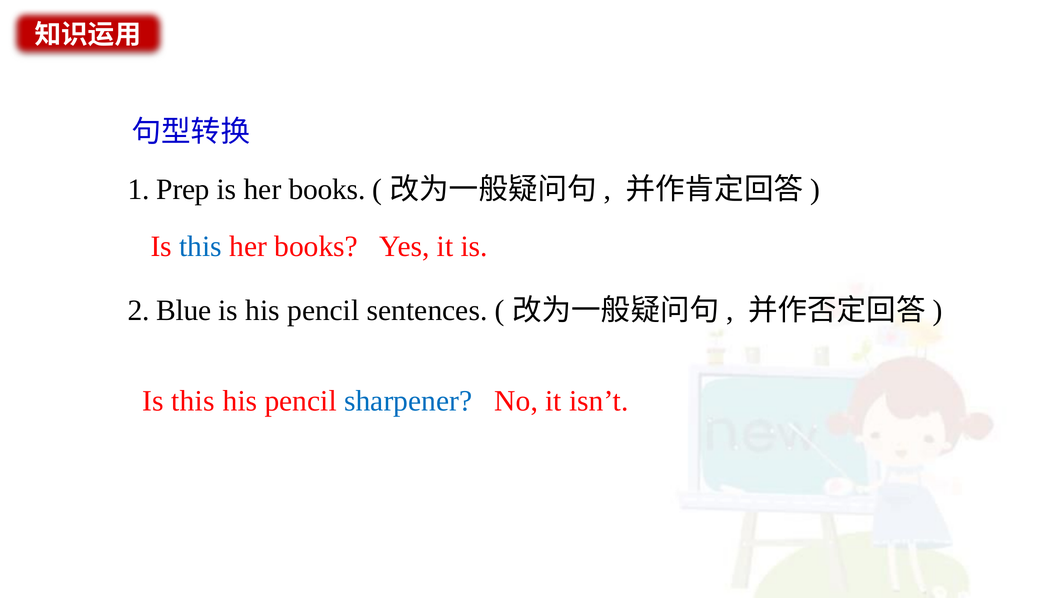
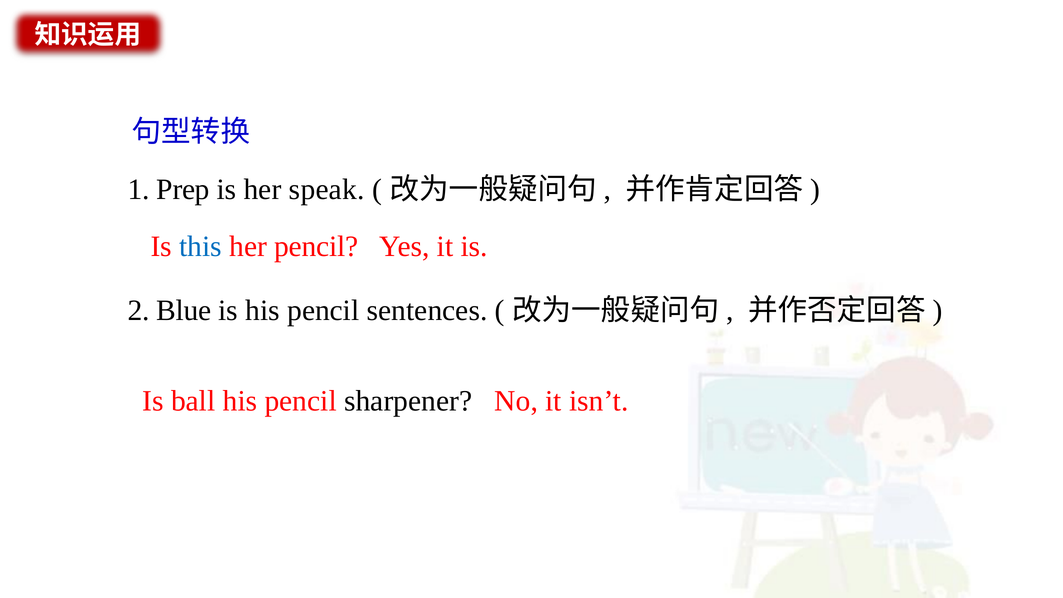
is her books: books -> speak (327, 189)
books: books -> pencil (316, 247)
this: this -> ball (193, 401)
sharpener colour: blue -> black (408, 401)
